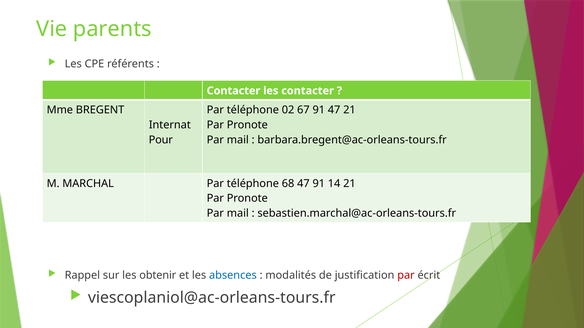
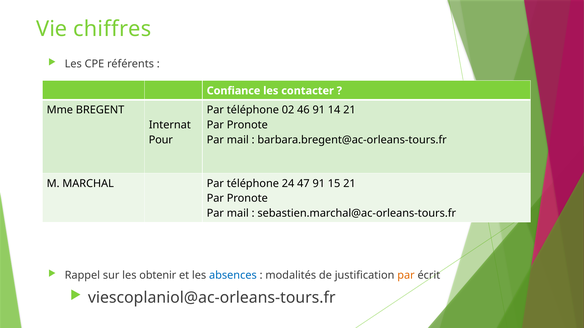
parents: parents -> chiffres (112, 29)
Contacter: Contacter -> Confiance (234, 91)
67: 67 -> 46 (303, 110)
91 47: 47 -> 14 (334, 110)
68: 68 -> 24 (288, 184)
14: 14 -> 15 (334, 184)
par colour: red -> orange (406, 276)
